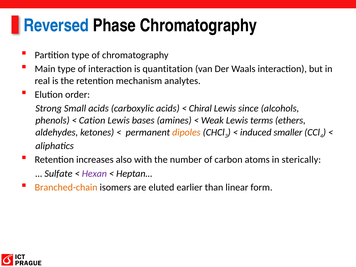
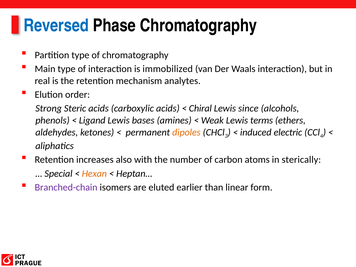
quantitation: quantitation -> immobilized (168, 69)
Small: Small -> Steric (75, 108)
Cation: Cation -> Ligand (92, 120)
smaller: smaller -> electric (288, 132)
Sulfate: Sulfate -> Special (58, 174)
Hexan colour: purple -> orange (94, 174)
Branched-chain colour: orange -> purple (66, 187)
